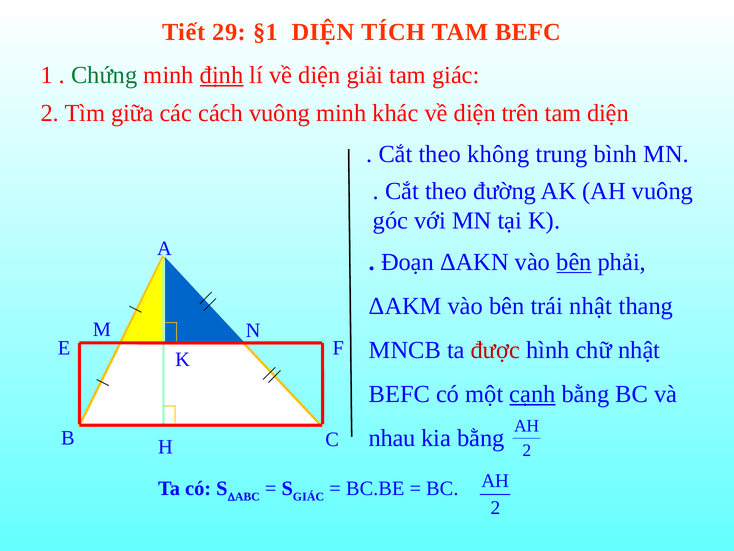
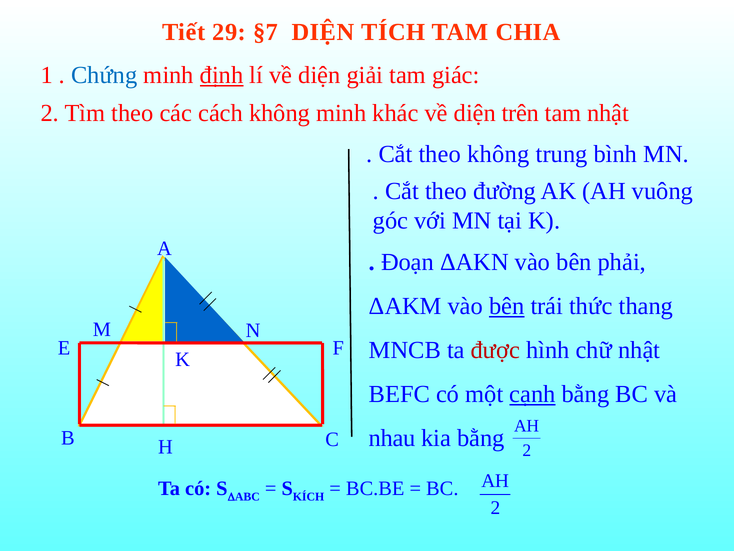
§1: §1 -> §7 (265, 32)
TAM BEFC: BEFC -> CHIA (528, 32)
Chứng colour: green -> blue (104, 75)
Tìm giữa: giữa -> theo (132, 113)
cách vuông: vuông -> không (280, 113)
tam diện: diện -> nhật (608, 113)
bên underline: present -> none (574, 262)
bên underline: none -> present (507, 306)
trái nhật: nhật -> thức (591, 306)
GIÁC: GIÁC -> KÍCH (309, 496)
